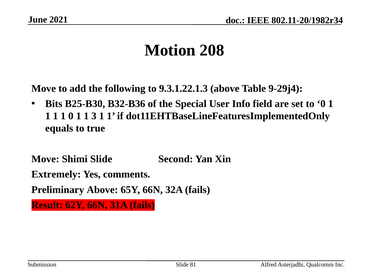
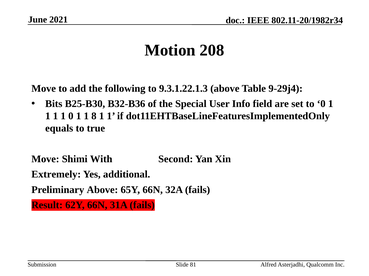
3: 3 -> 8 (94, 116)
Shimi Slide: Slide -> With (101, 159)
comments: comments -> additional (127, 175)
